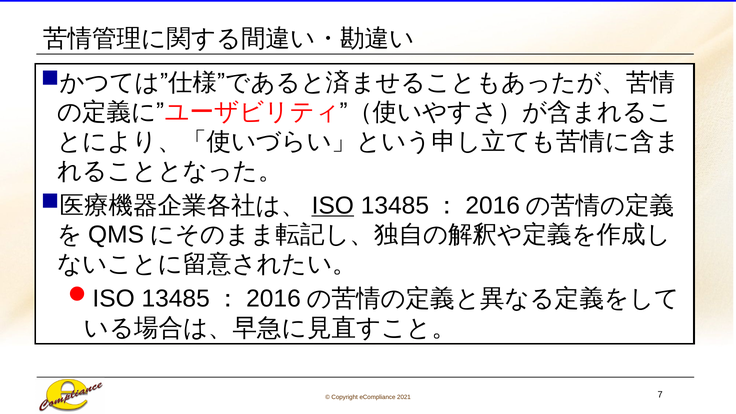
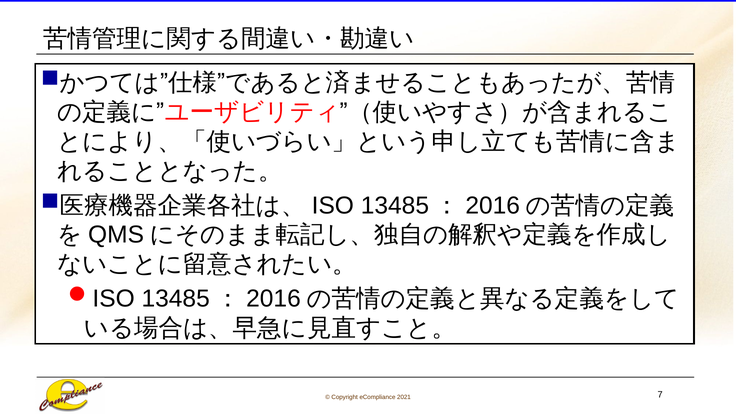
ISO underline: present -> none (333, 205)
